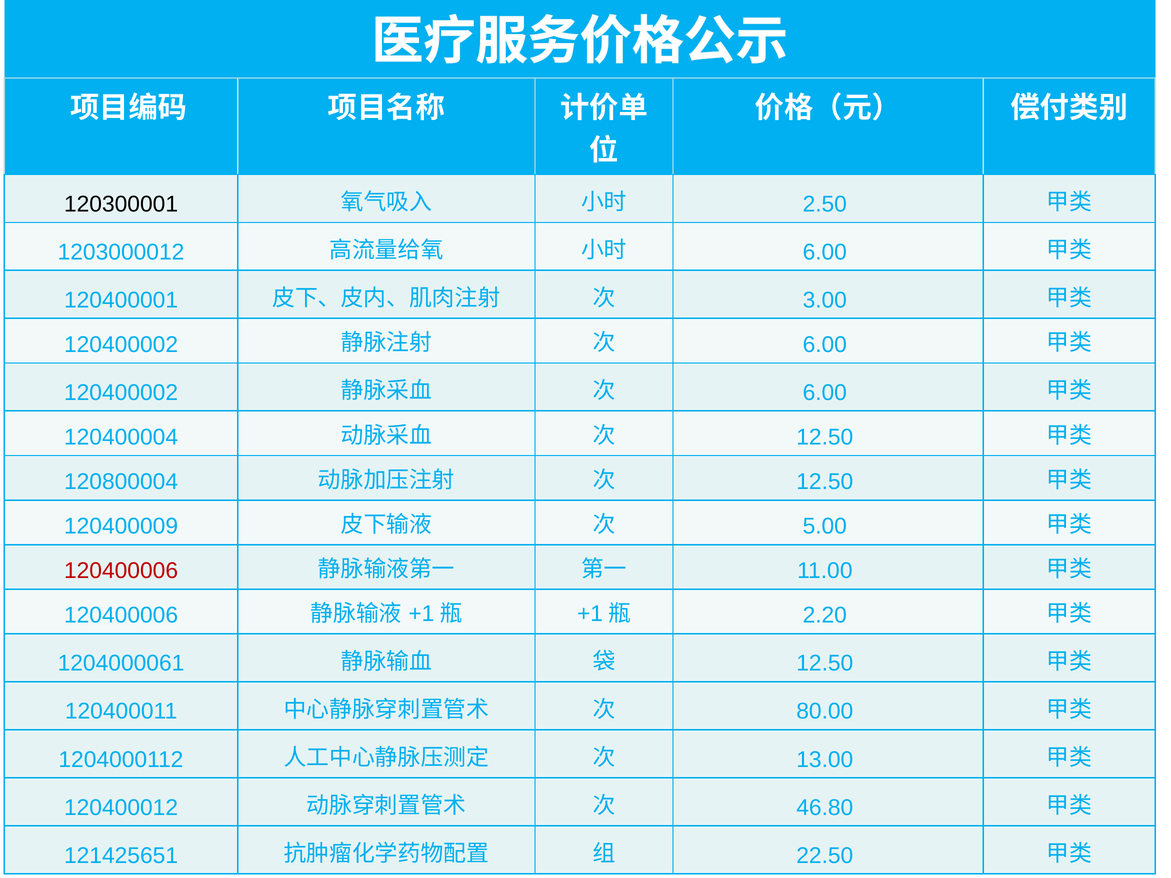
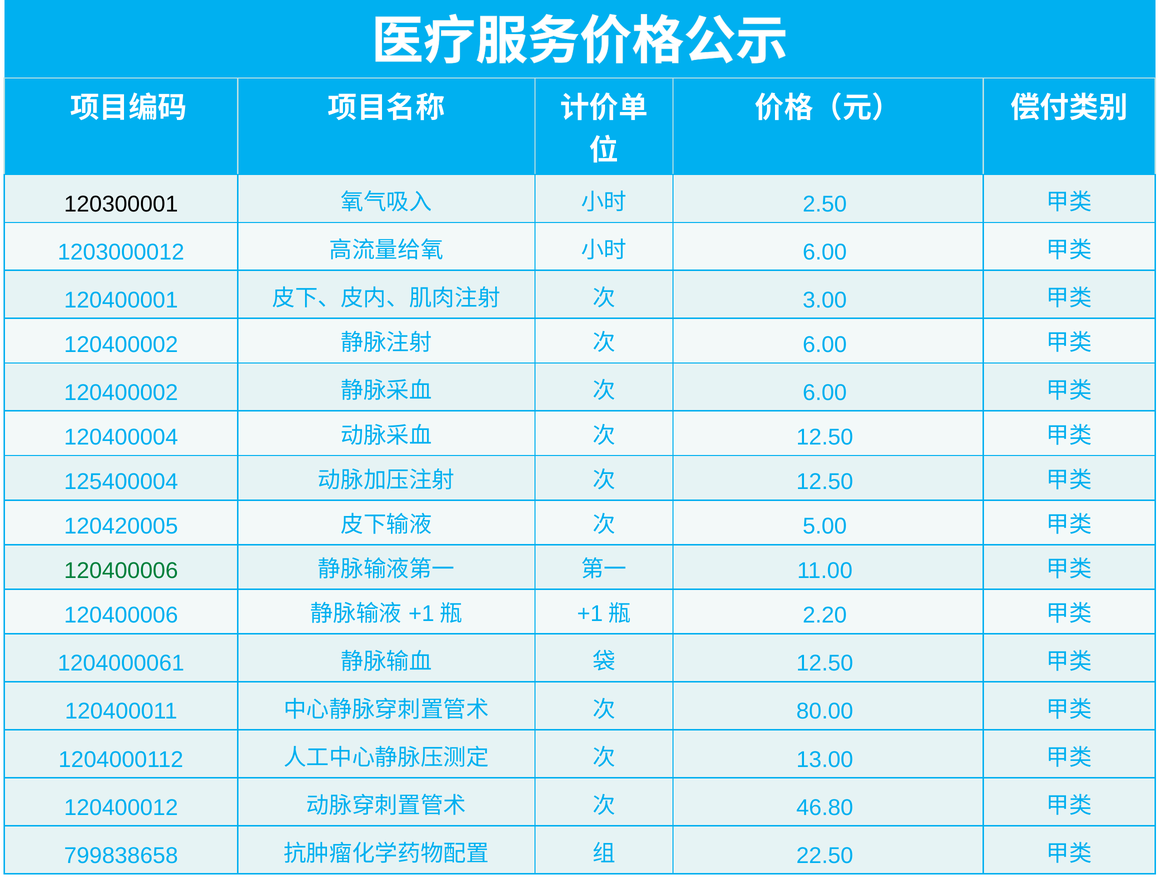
120800004: 120800004 -> 125400004 (121, 482)
120400009: 120400009 -> 120420005 (121, 527)
120400006 colour: red -> green (121, 571)
121425651: 121425651 -> 799838658 (121, 856)
